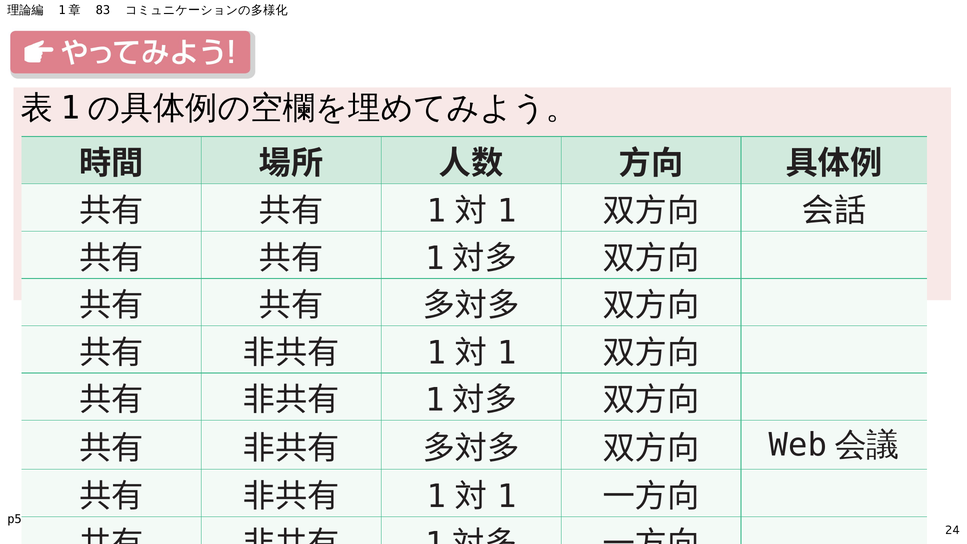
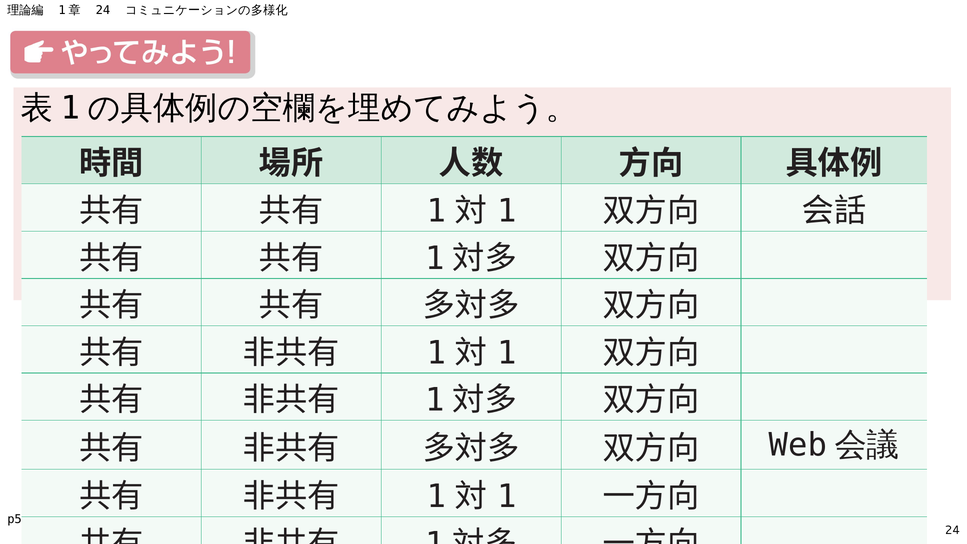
83: 83 -> 24 (103, 10)
